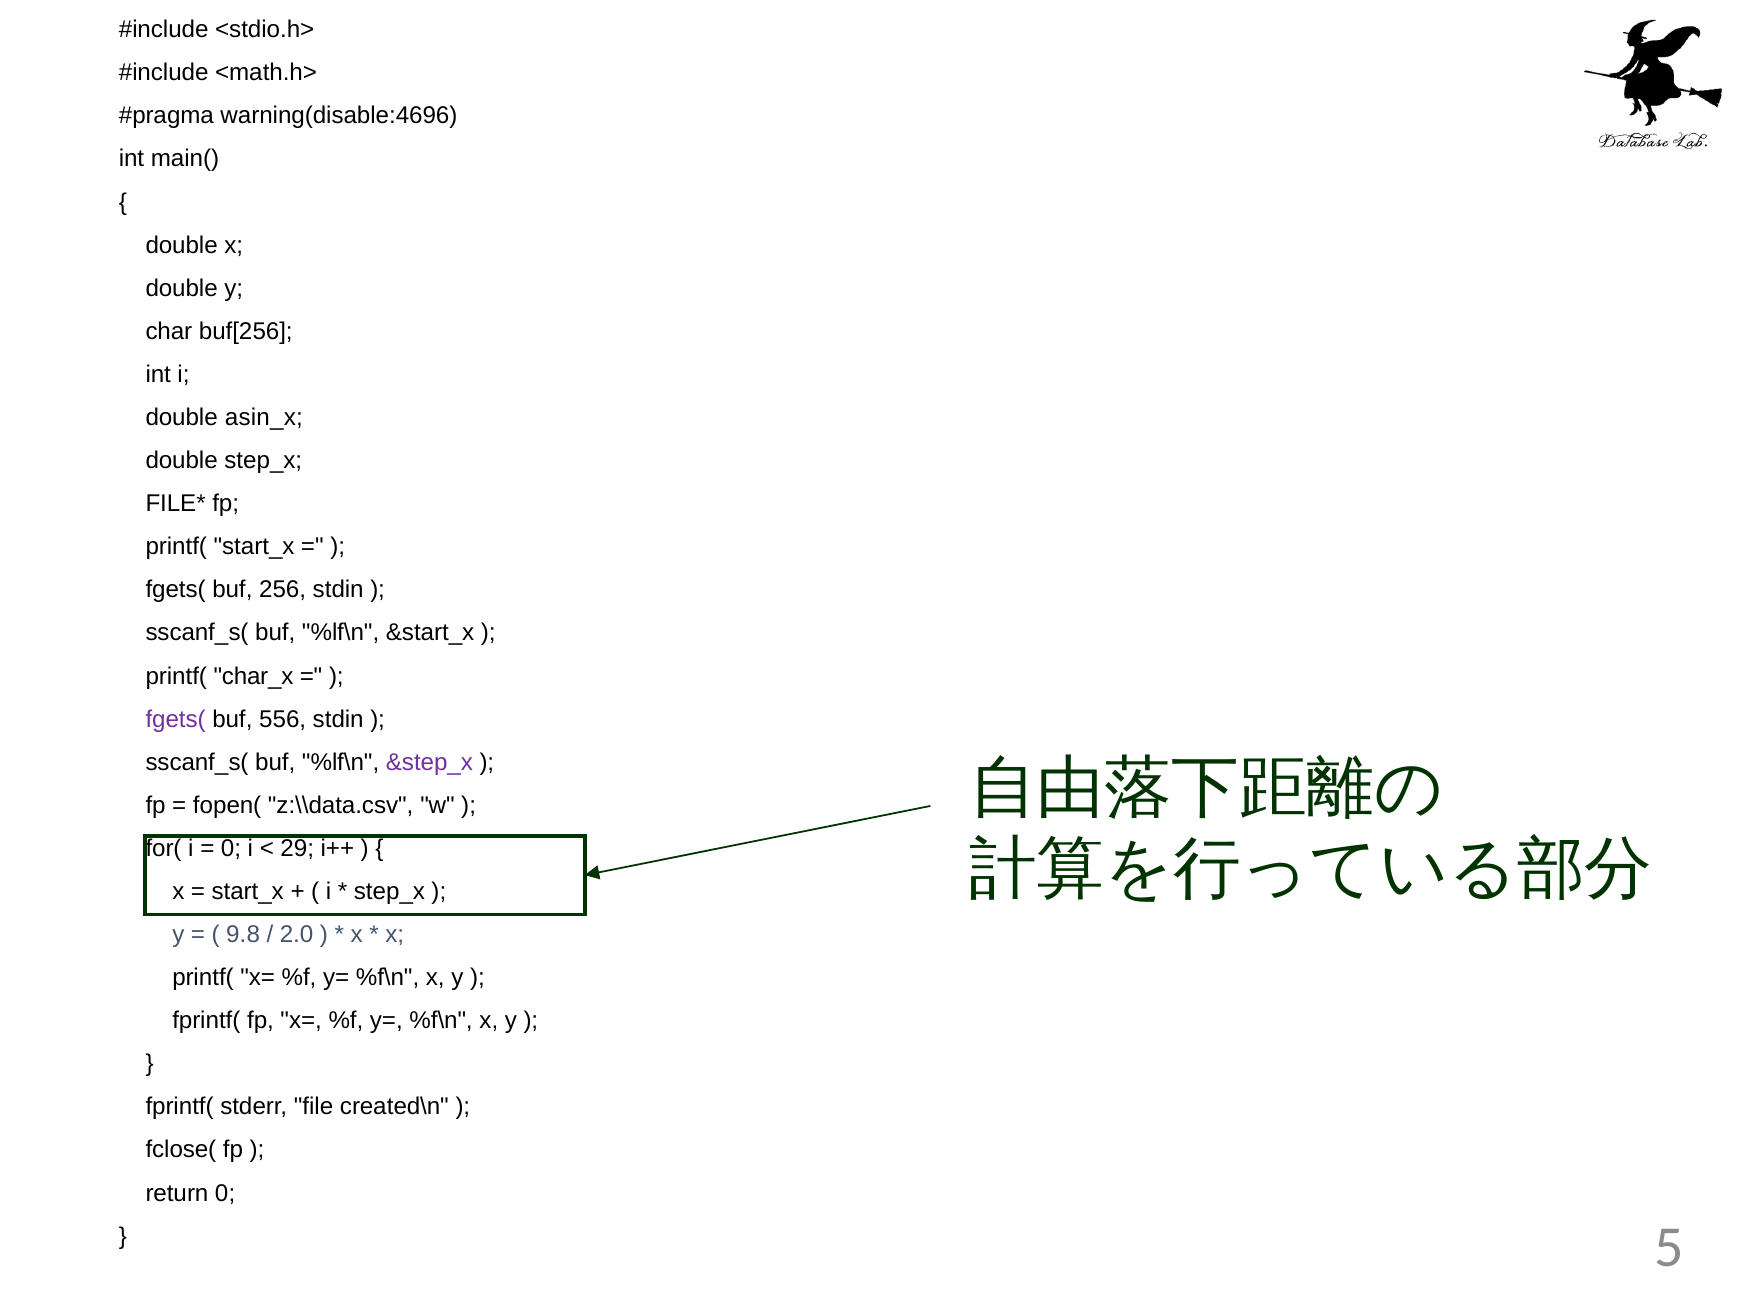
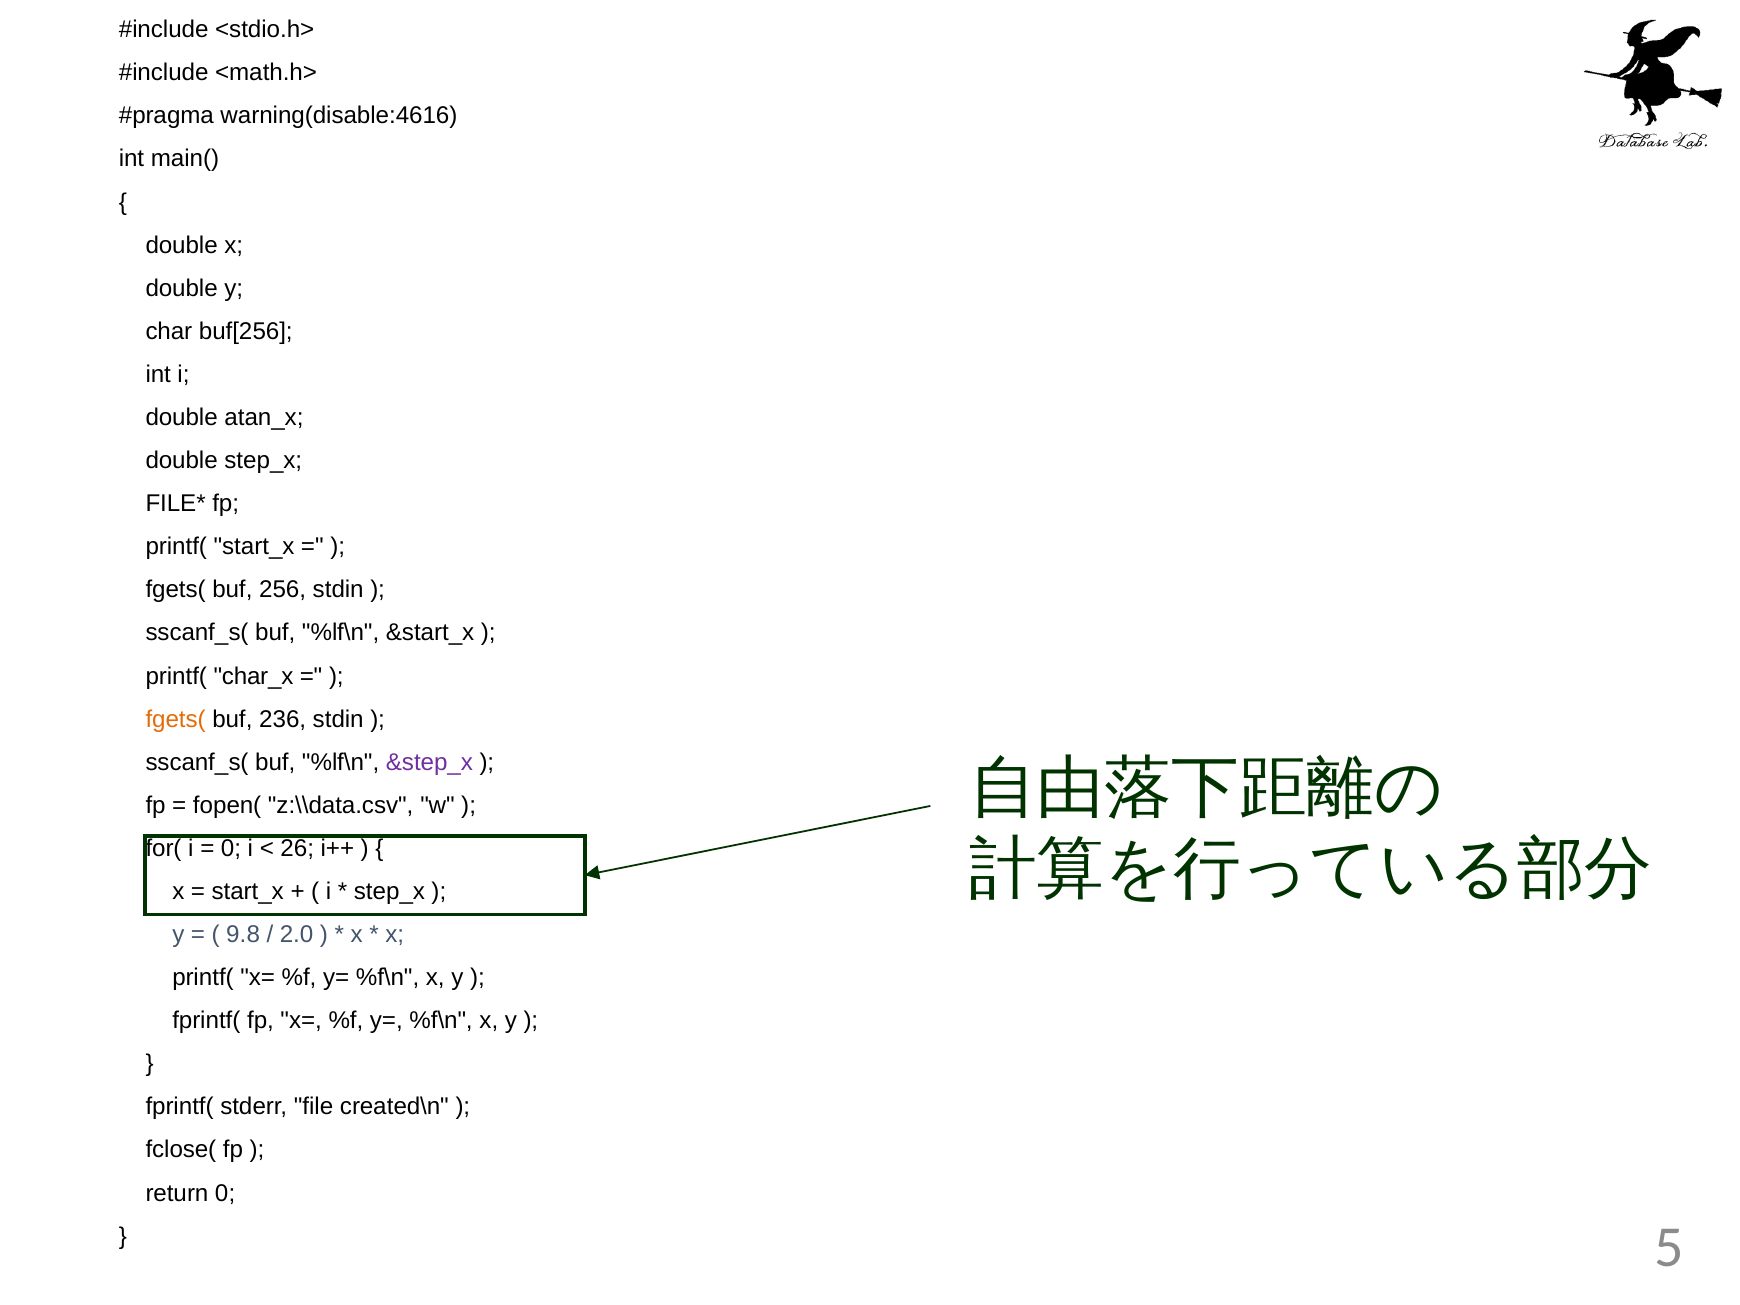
warning(disable:4696: warning(disable:4696 -> warning(disable:4616 (339, 116)
asin_x: asin_x -> atan_x (264, 417)
fgets( colour: purple -> orange (176, 719)
556: 556 -> 236 (283, 719)
29: 29 -> 26 (297, 848)
